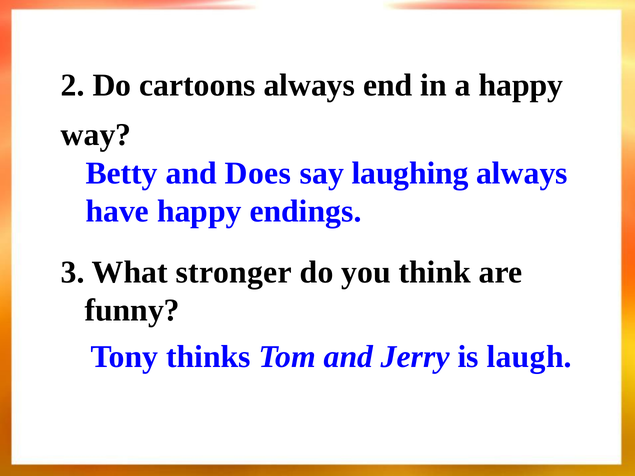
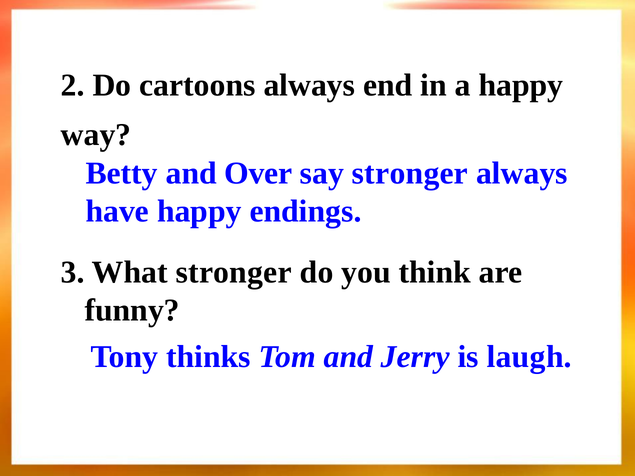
Does: Does -> Over (258, 173)
say laughing: laughing -> stronger (410, 173)
